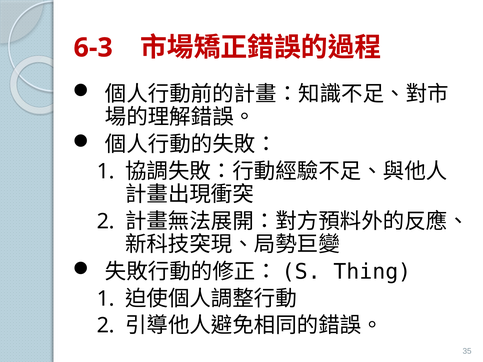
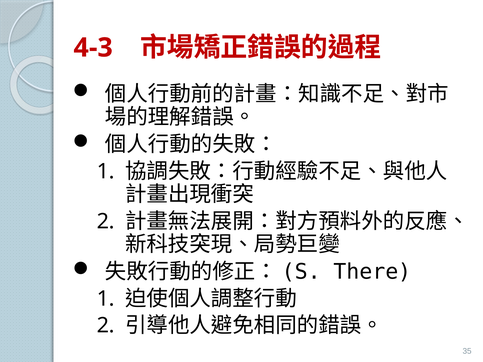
6-3: 6-3 -> 4-3 (93, 48)
Thing: Thing -> There (372, 272)
